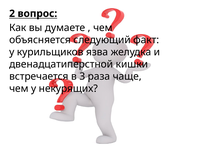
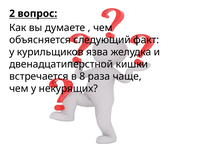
3: 3 -> 8 (82, 76)
